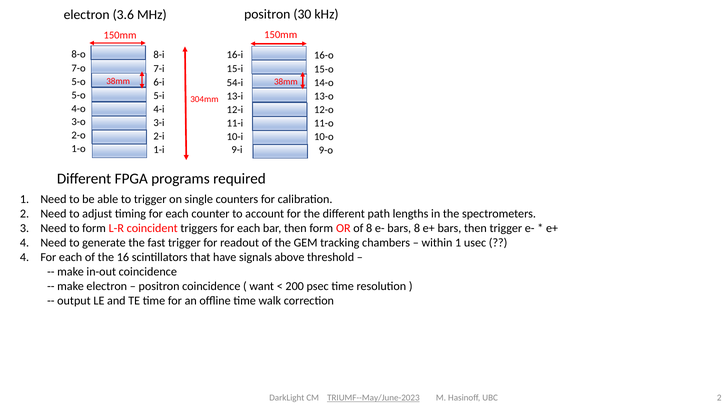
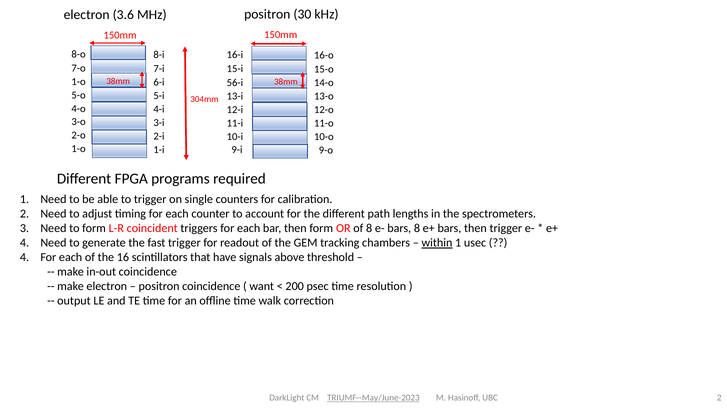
5-o: 5-o -> 1-o (79, 82)
54-i: 54-i -> 56-i (235, 83)
within underline: none -> present (437, 243)
